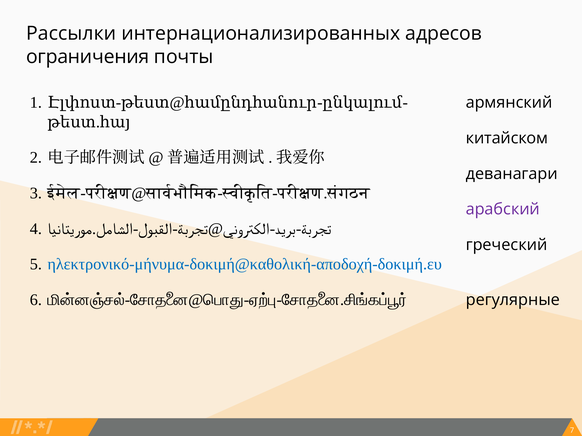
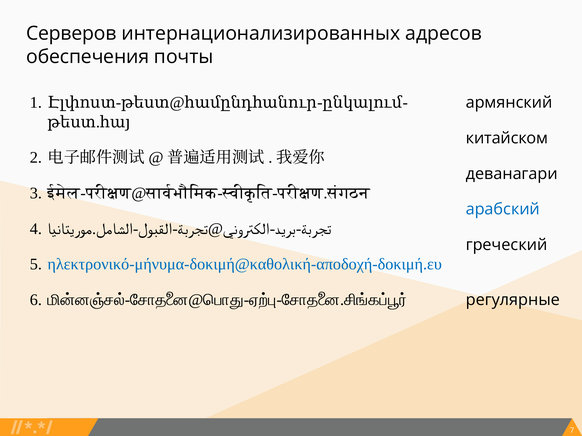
Рассылки: Рассылки -> Серверов (71, 33)
ограничения: ограничения -> обеспечения (88, 57)
арабский colour: purple -> blue (503, 210)
